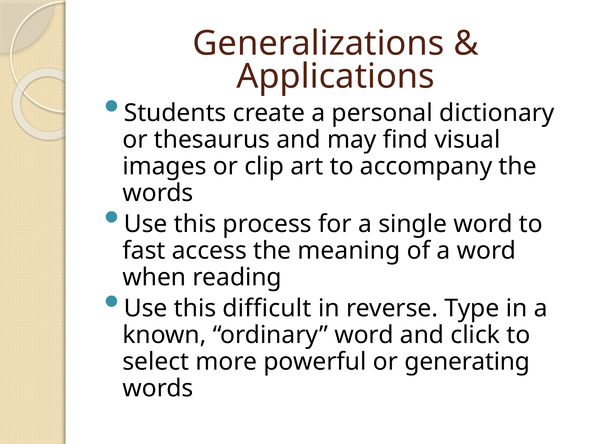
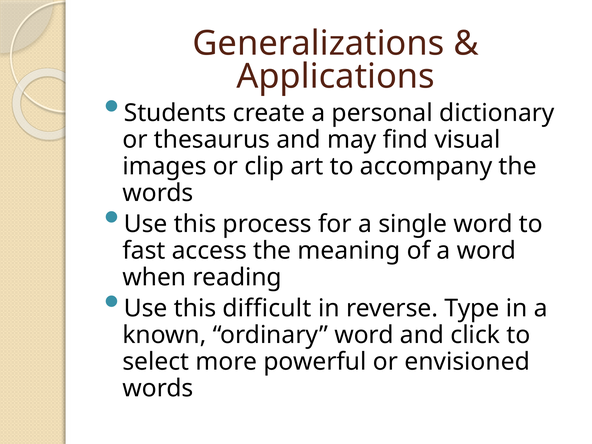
generating: generating -> envisioned (467, 362)
